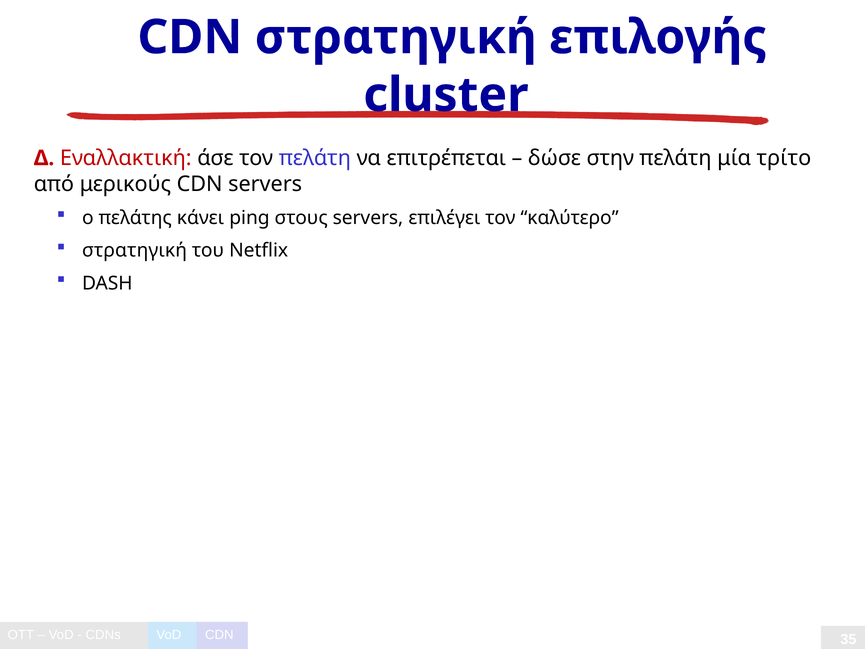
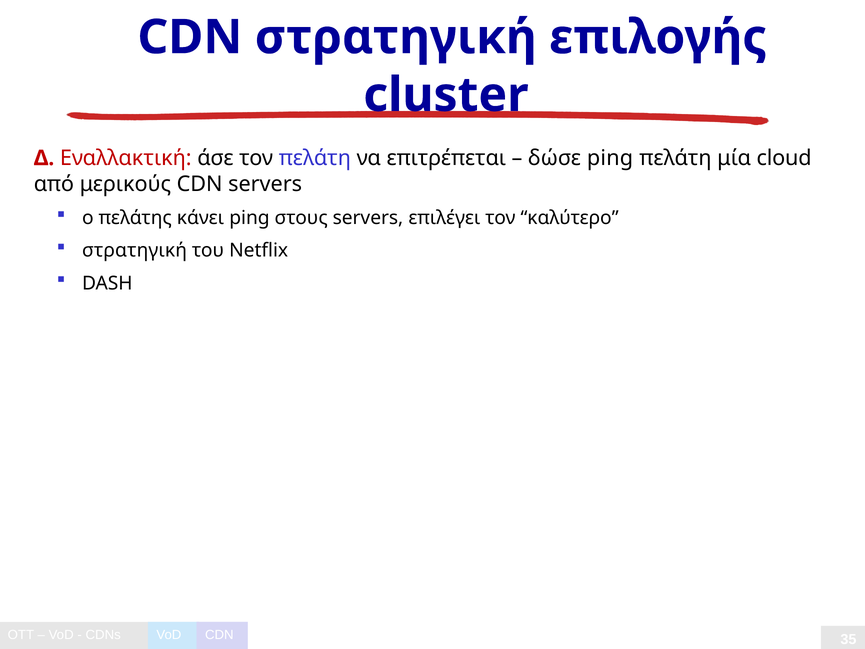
δώσε στην: στην -> ping (610, 158)
τρίτο: τρίτο -> cloud (784, 158)
